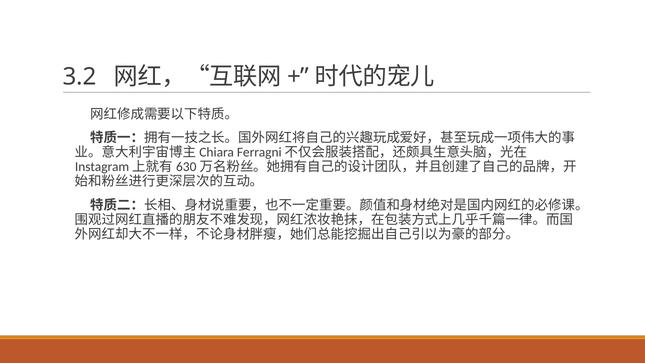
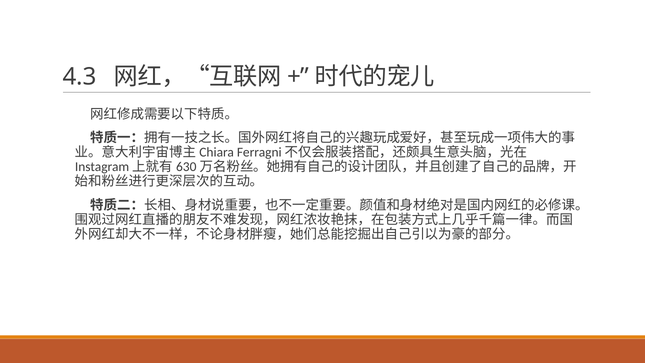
3.2: 3.2 -> 4.3 (80, 77)
